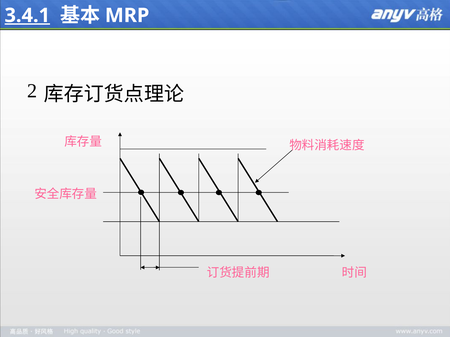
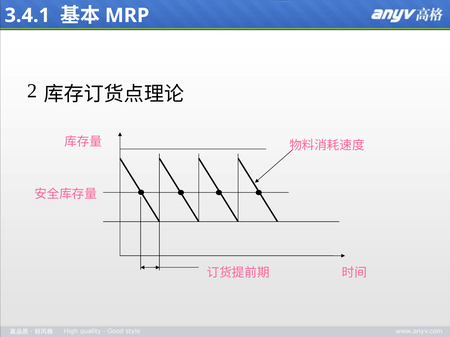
3.4.1 underline: present -> none (27, 15)
